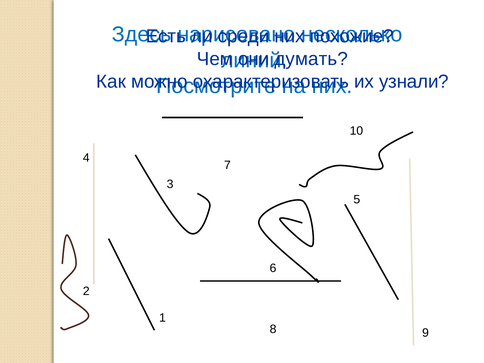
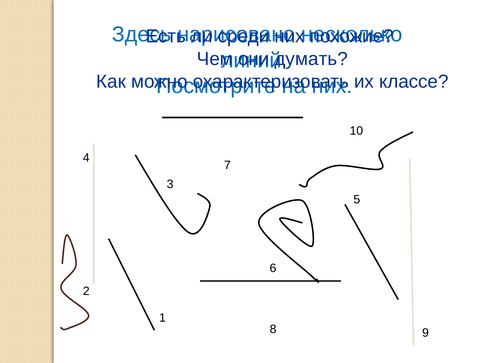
узнали: узнали -> классе (414, 82)
